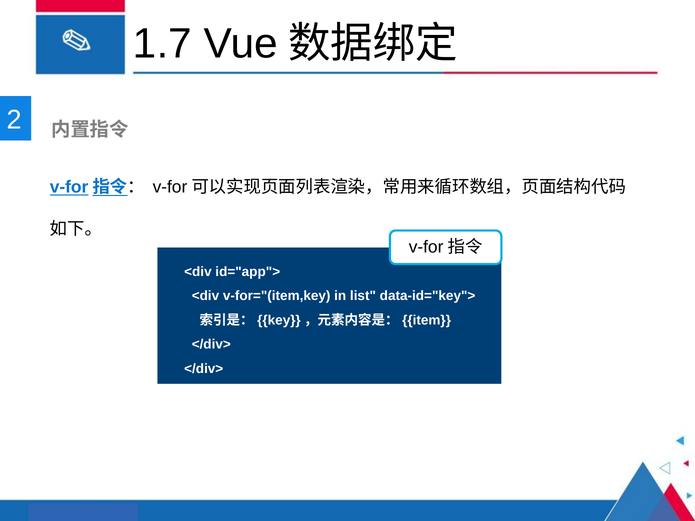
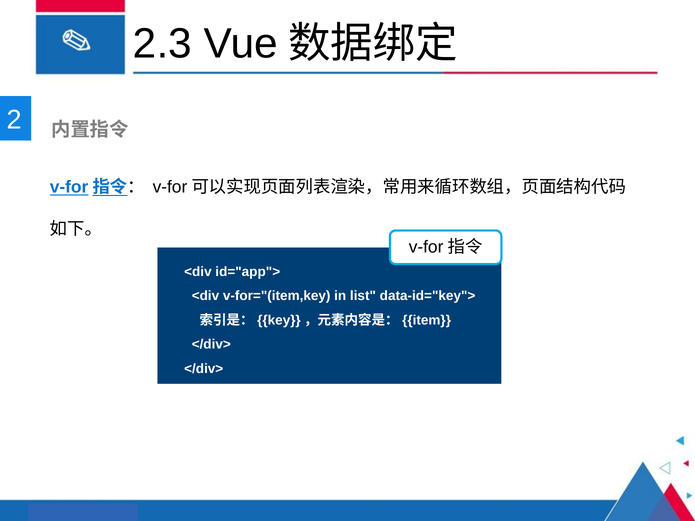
1.7: 1.7 -> 2.3 (162, 44)
